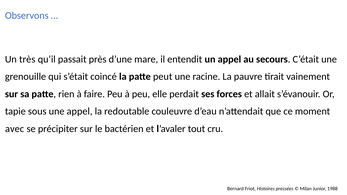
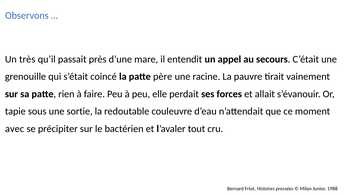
peut: peut -> père (163, 77)
une appel: appel -> sortie (80, 111)
